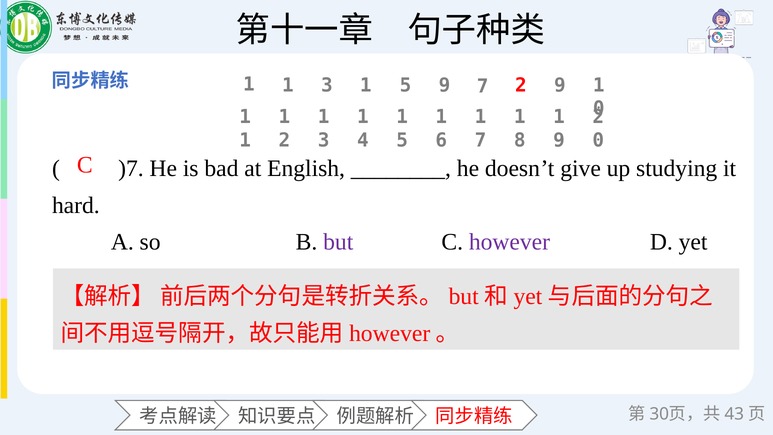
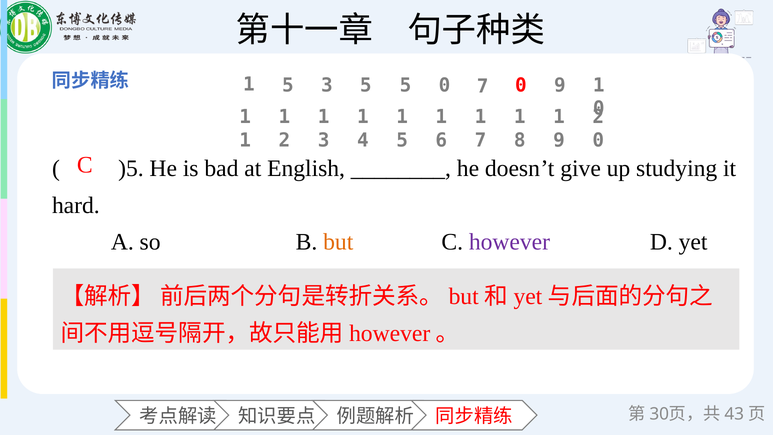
1: 1 -> 5 (288, 85)
1: 1 -> 5 (366, 85)
5 9: 9 -> 0 (444, 85)
7 2: 2 -> 0 (521, 85)
)7: )7 -> )5 (131, 168)
but colour: purple -> orange (338, 242)
